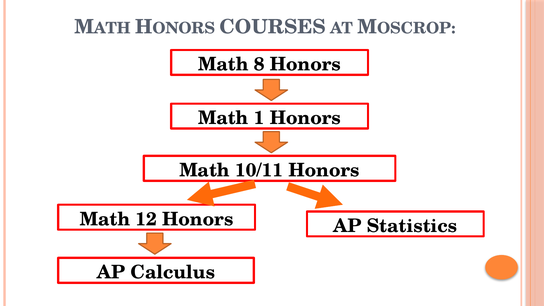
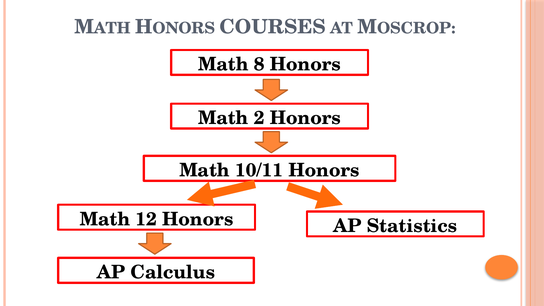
1: 1 -> 2 (259, 118)
